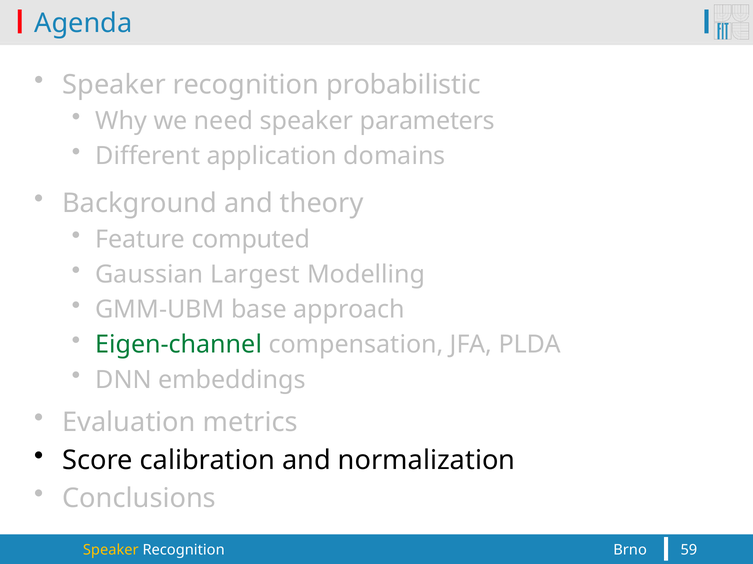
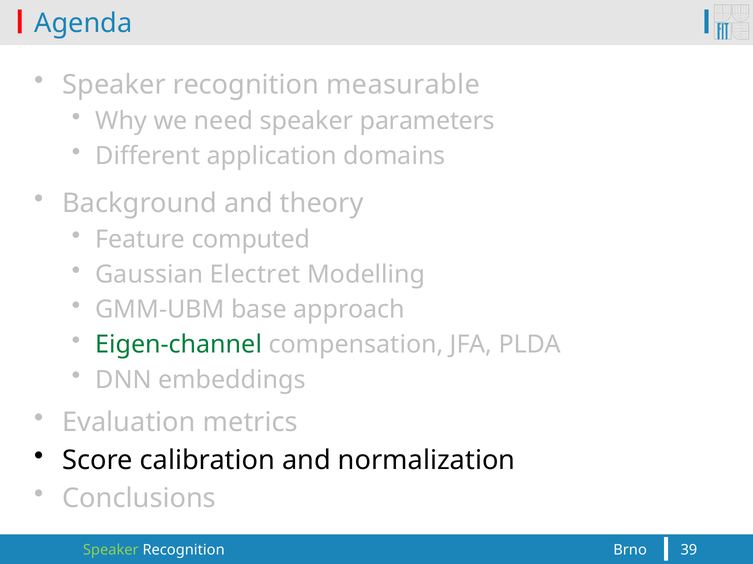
probabilistic: probabilistic -> measurable (403, 85)
Largest: Largest -> Electret (255, 275)
Speaker colour: yellow -> light green (111, 551)
59: 59 -> 39 (689, 551)
